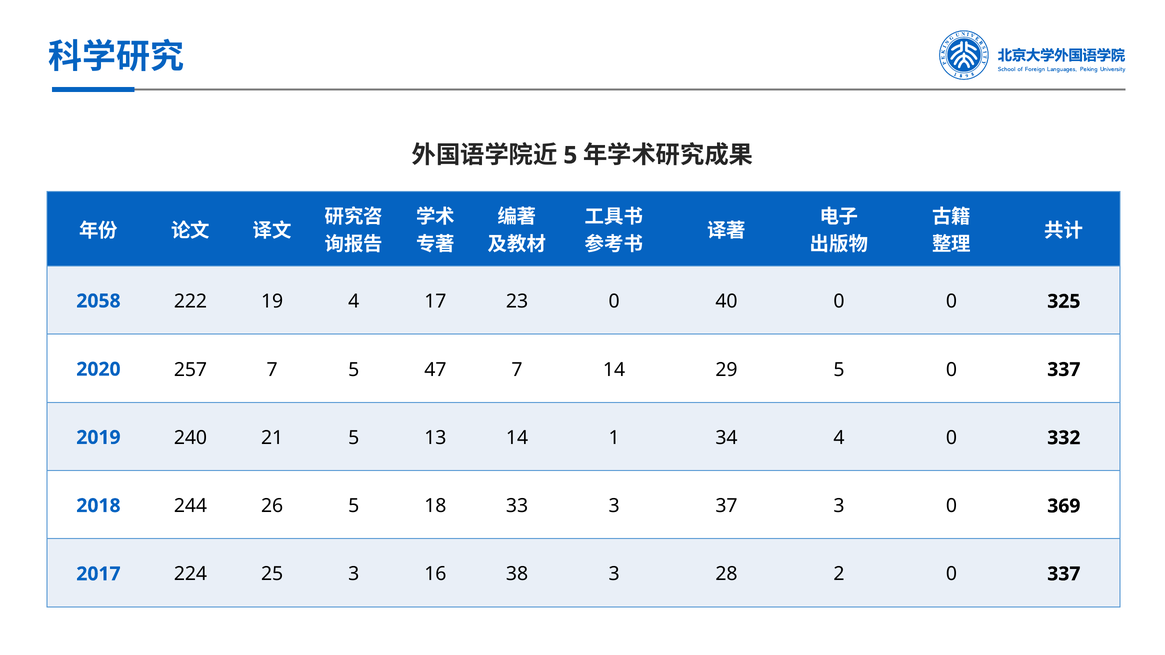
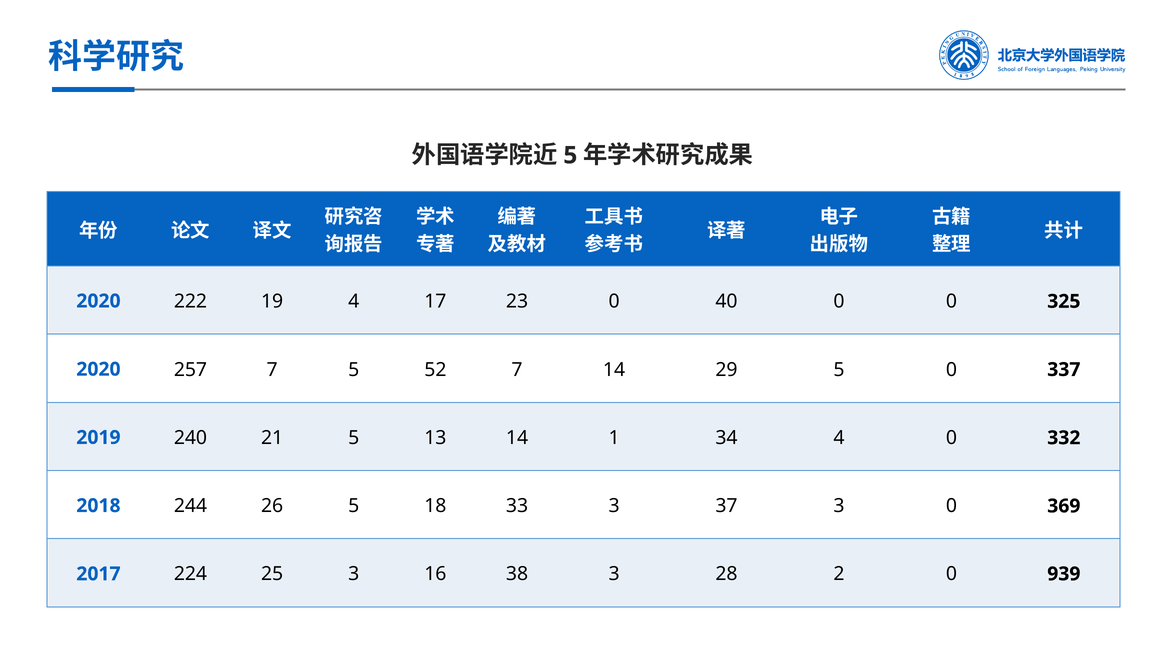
2058: 2058 -> 2020 (98, 301)
47: 47 -> 52 (435, 370)
2 0 337: 337 -> 939 (1064, 574)
